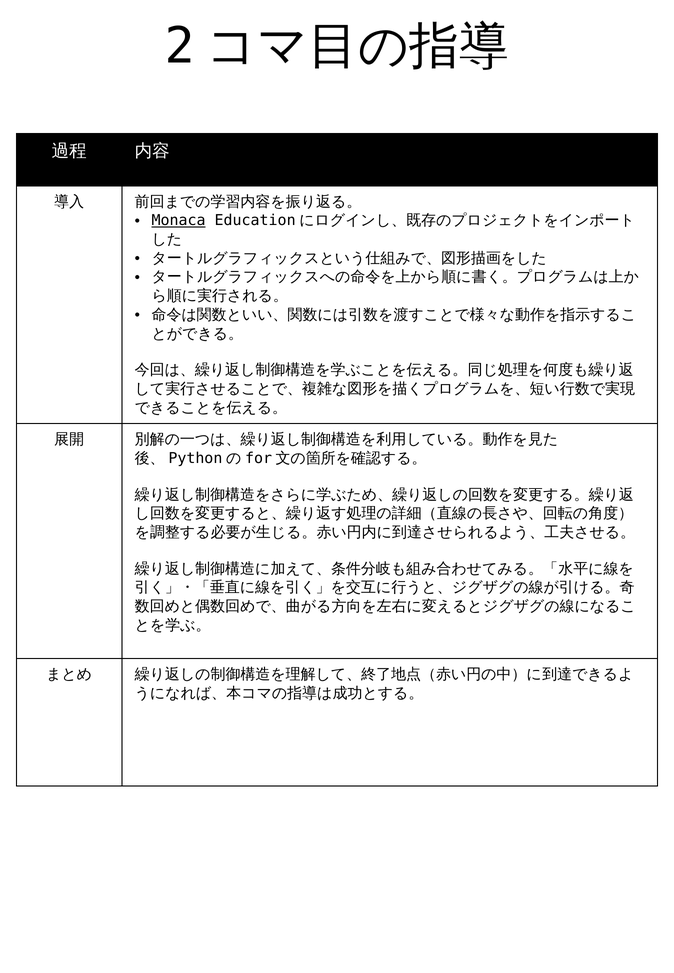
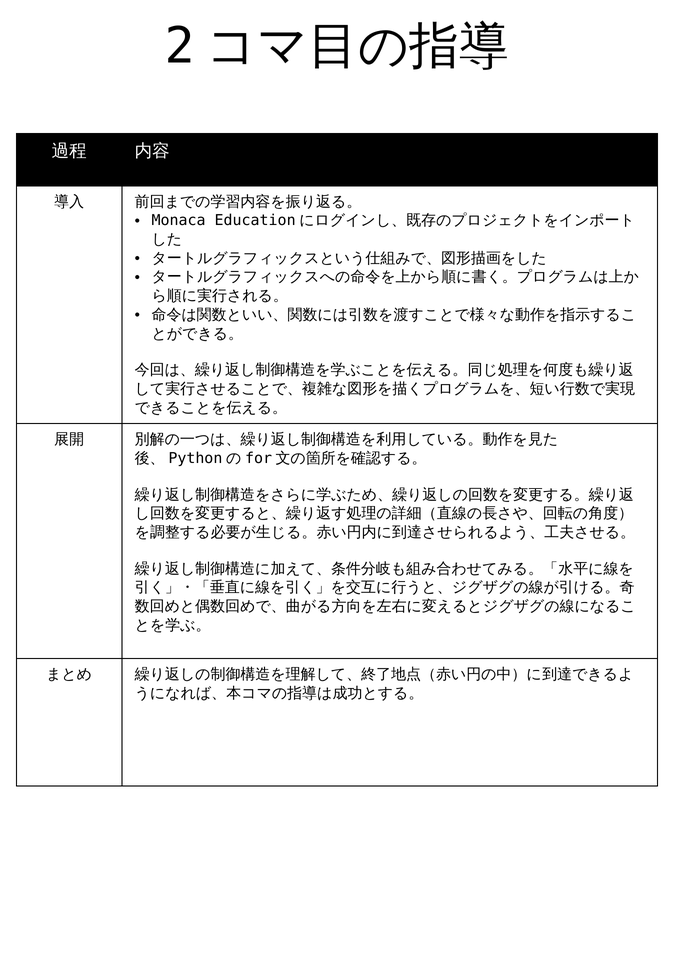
Monaca underline: present -> none (179, 221)
